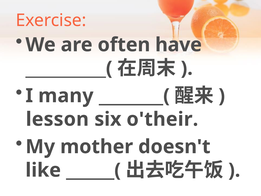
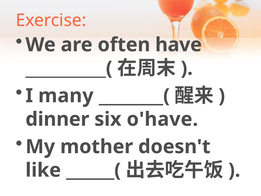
lesson: lesson -> dinner (57, 119)
o'their: o'their -> o'have (162, 119)
